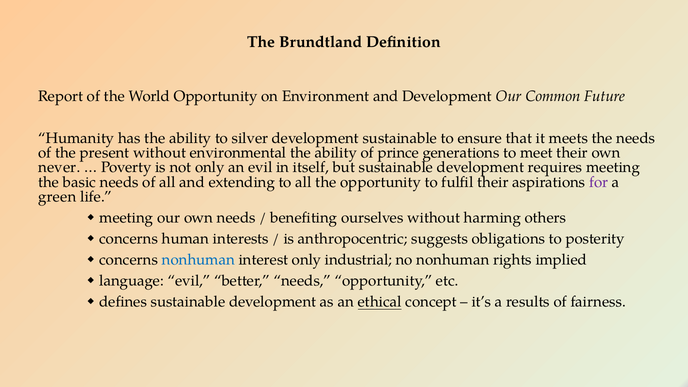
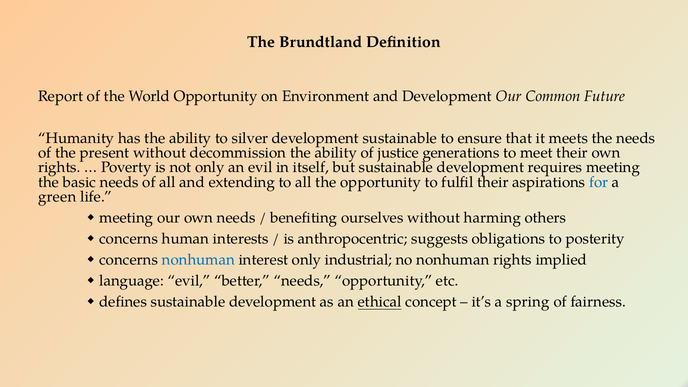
environmental: environmental -> decommission (238, 153)
prince: prince -> justice (398, 153)
never: never -> rights (59, 167)
for colour: purple -> blue (599, 182)
results: results -> spring (528, 302)
